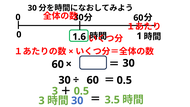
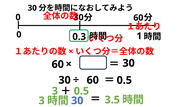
1.6: 1.6 -> 0.3 (79, 37)
